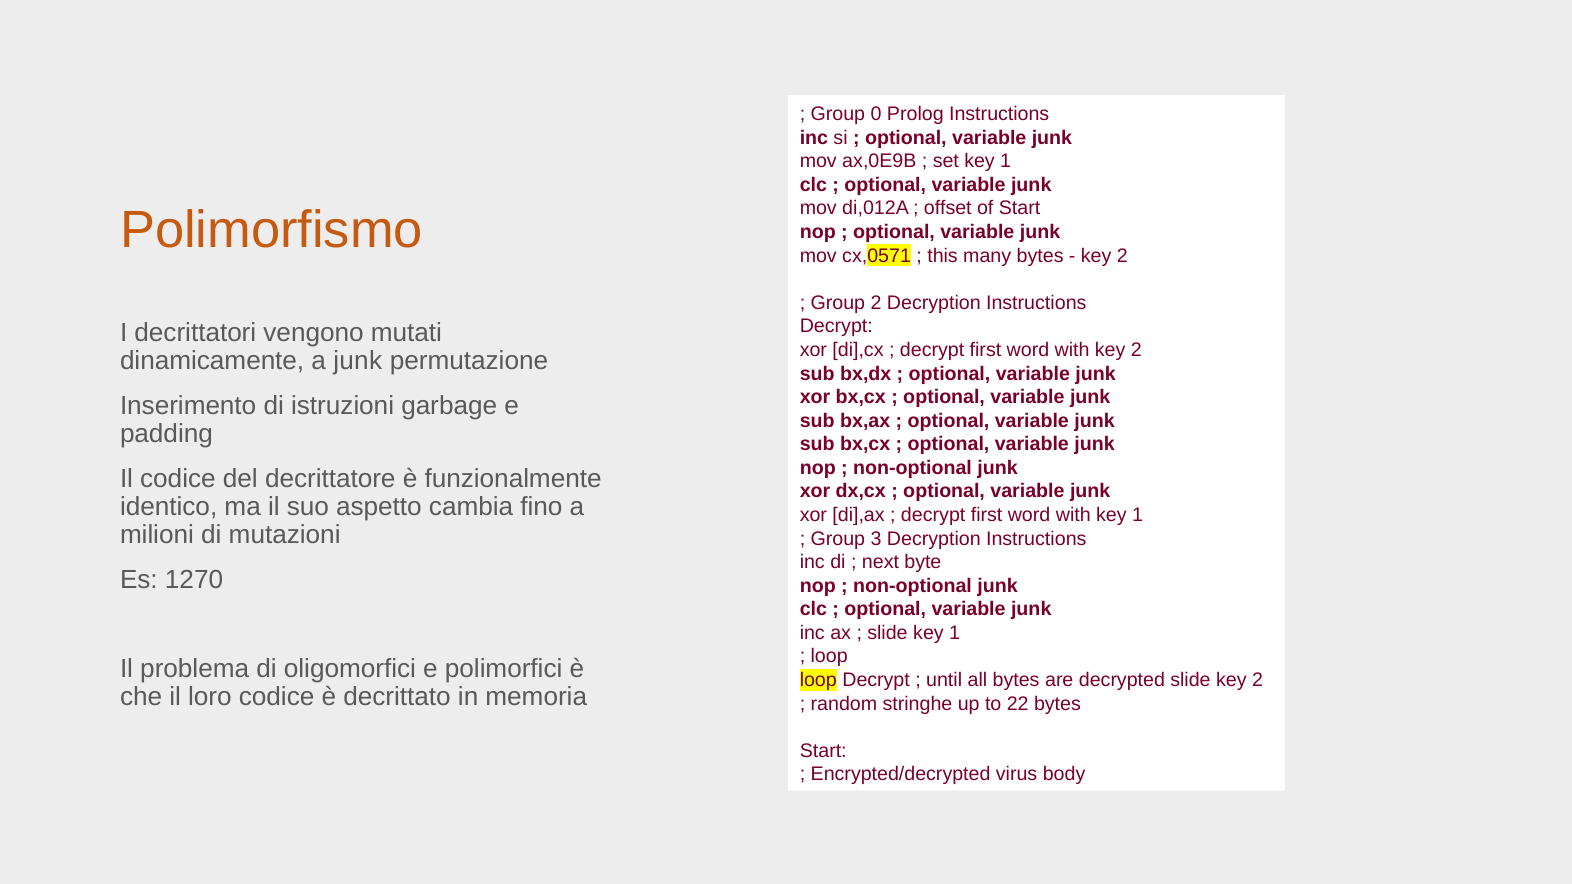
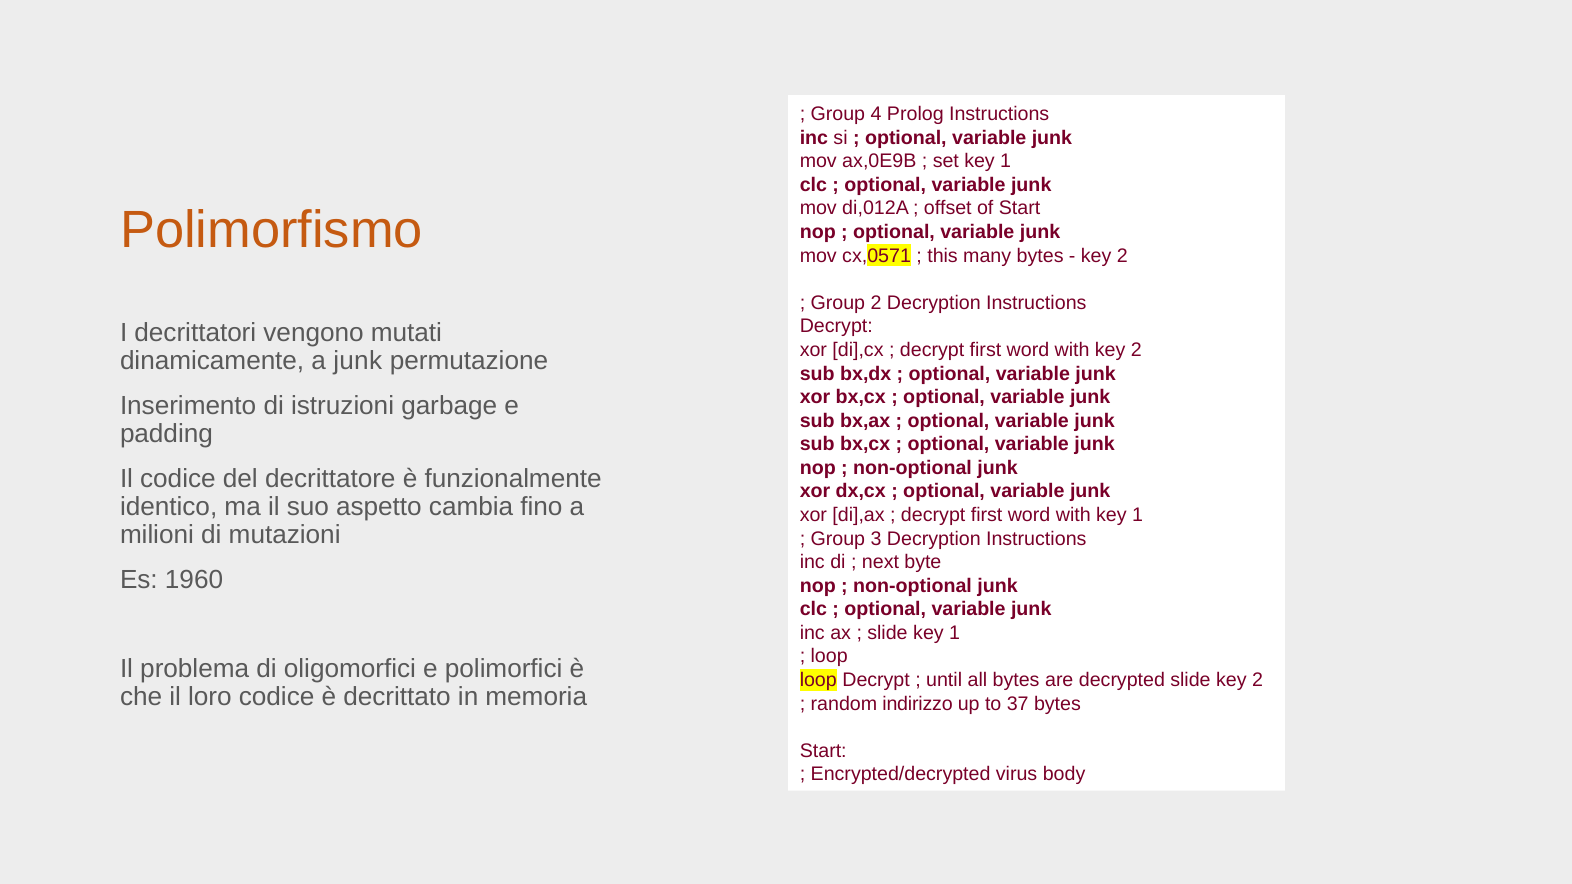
0: 0 -> 4 (876, 114)
1270: 1270 -> 1960 (194, 580)
stringhe: stringhe -> indirizzo (918, 704)
22: 22 -> 37 (1018, 704)
